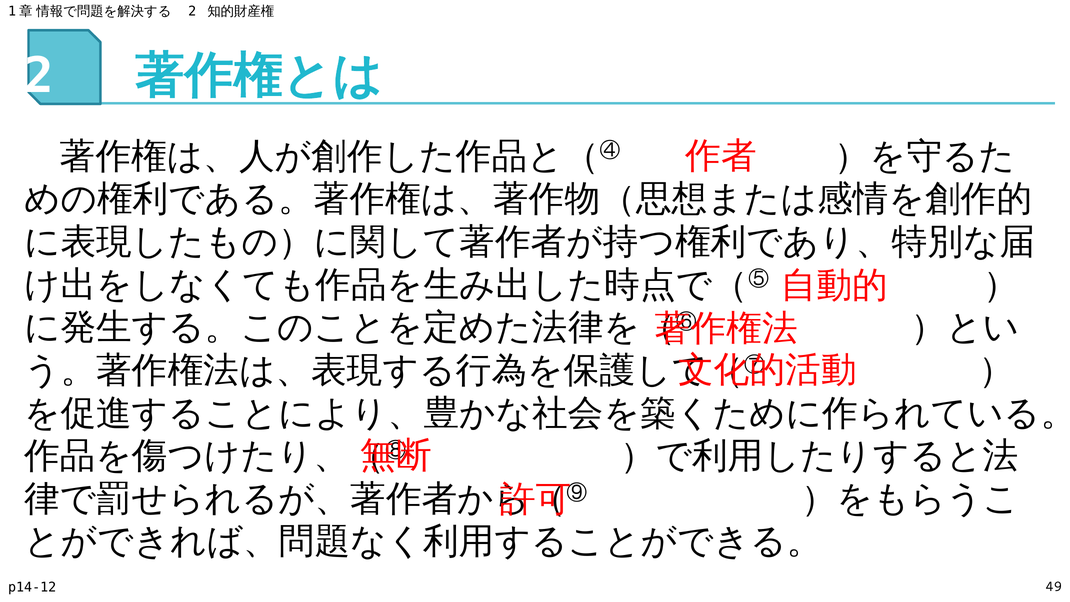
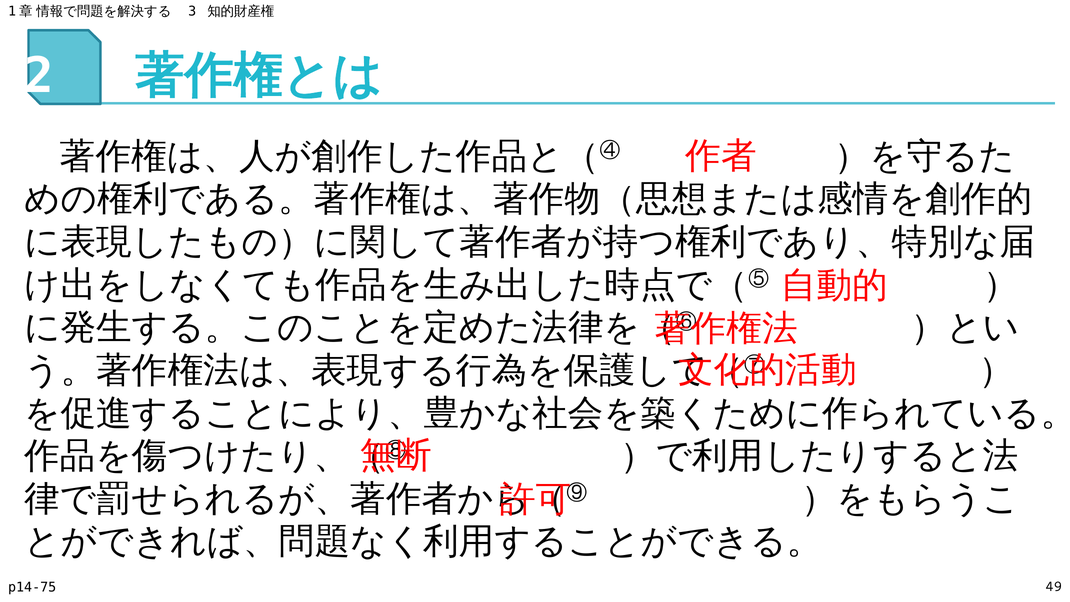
2: 2 -> 3 (192, 11)
p14-12: p14-12 -> p14-75 (32, 587)
